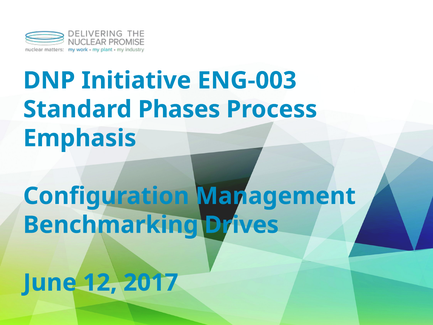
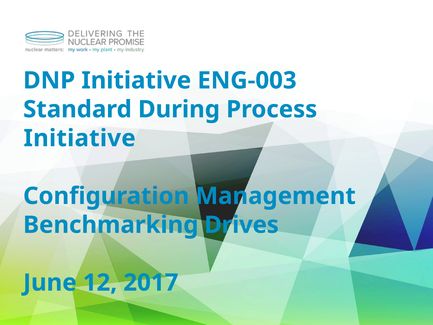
Phases: Phases -> During (179, 109)
Emphasis: Emphasis -> Initiative (80, 138)
